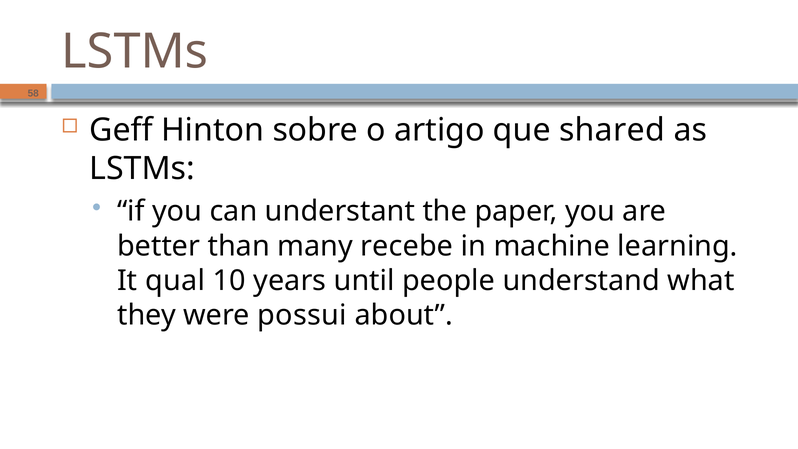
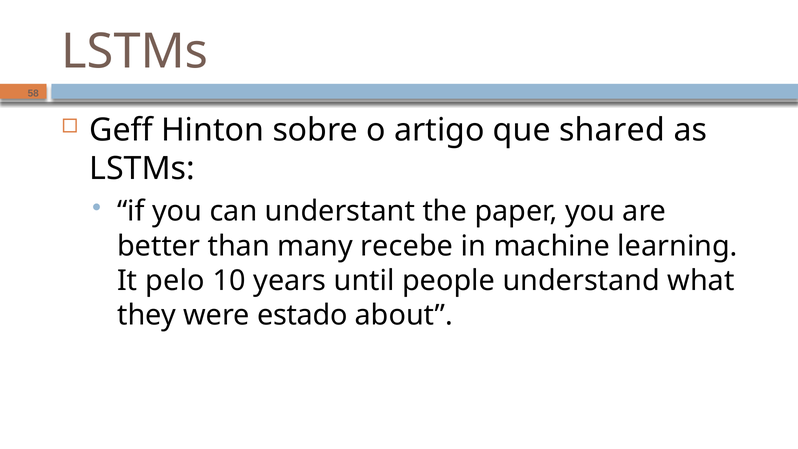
qual: qual -> pelo (175, 281)
possui: possui -> estado (302, 315)
